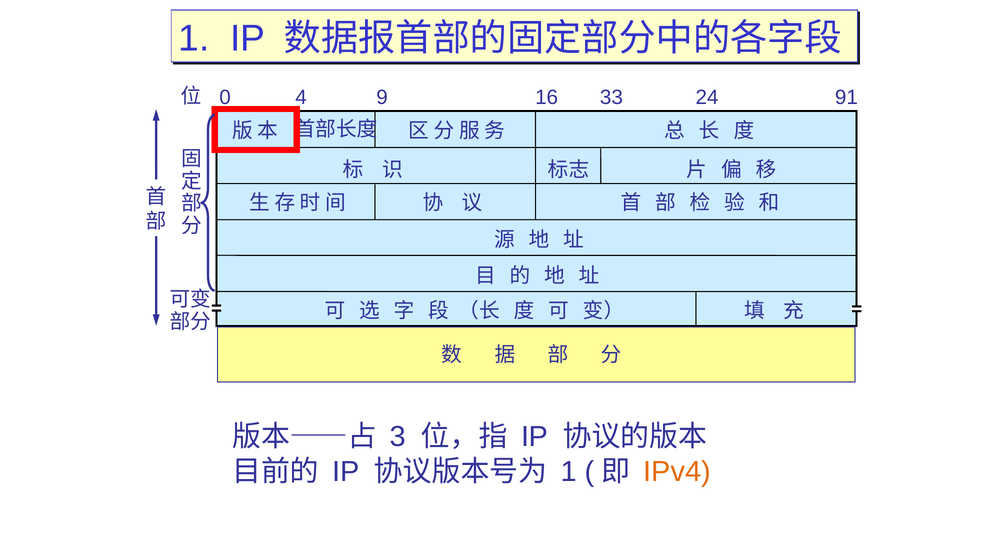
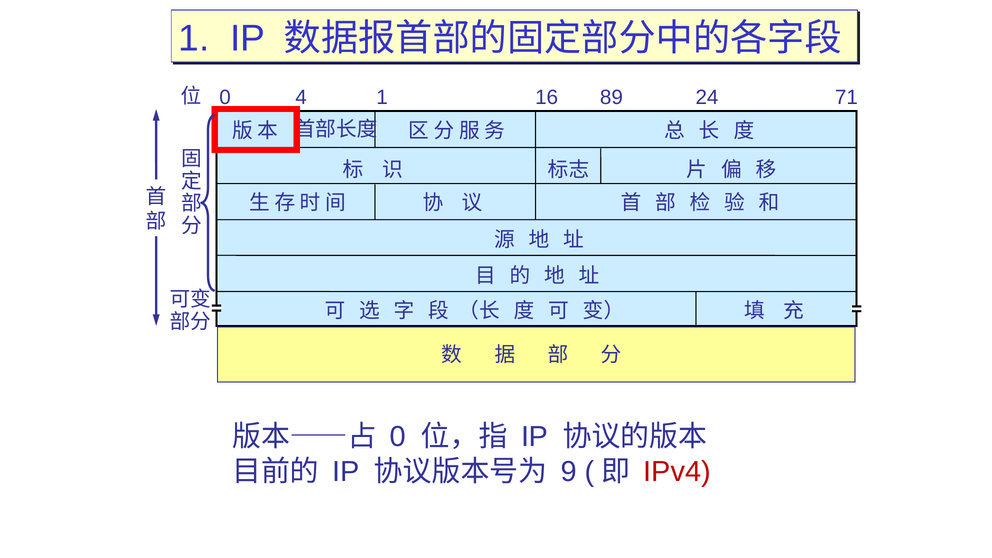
4 9: 9 -> 1 (382, 97)
33: 33 -> 89 (611, 97)
91: 91 -> 71 (846, 97)
3: 3 -> 0 (398, 437)
1: 1 -> 9 (569, 471)
IPv4 colour: orange -> red (677, 471)
